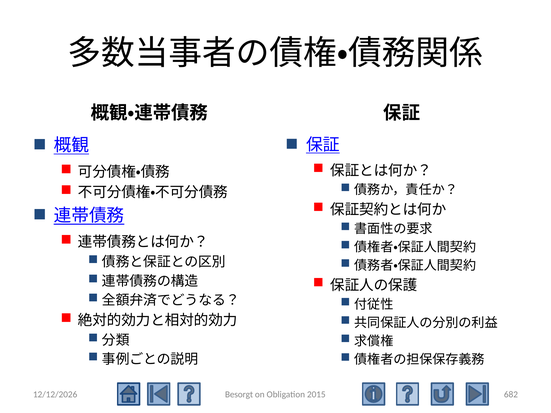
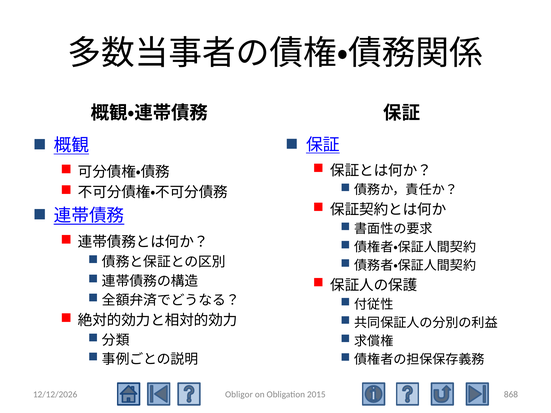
Besorgt: Besorgt -> Obligor (239, 395)
682: 682 -> 868 (511, 395)
